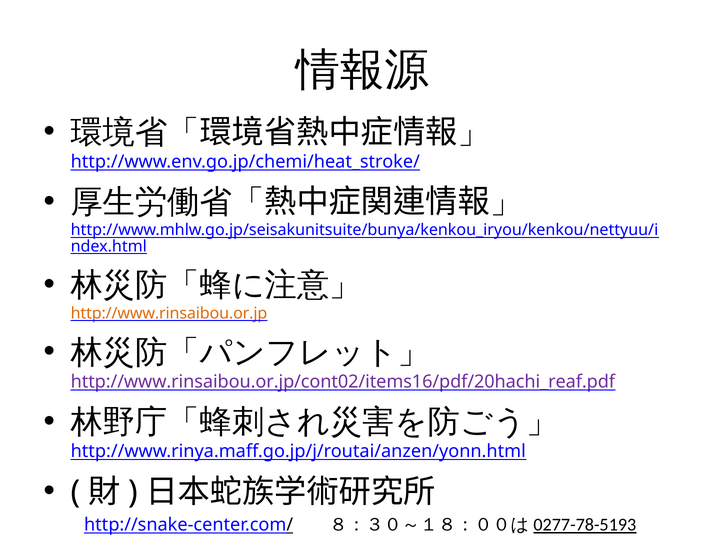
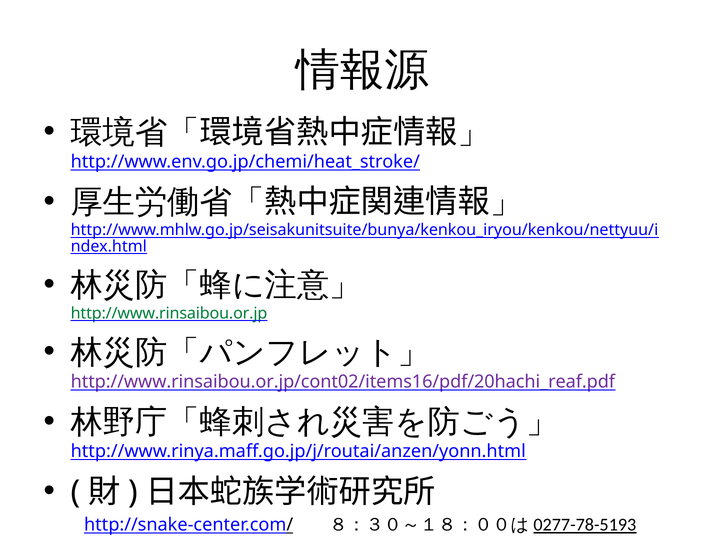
http://www.rinsaibou.or.jp colour: orange -> green (169, 313)
